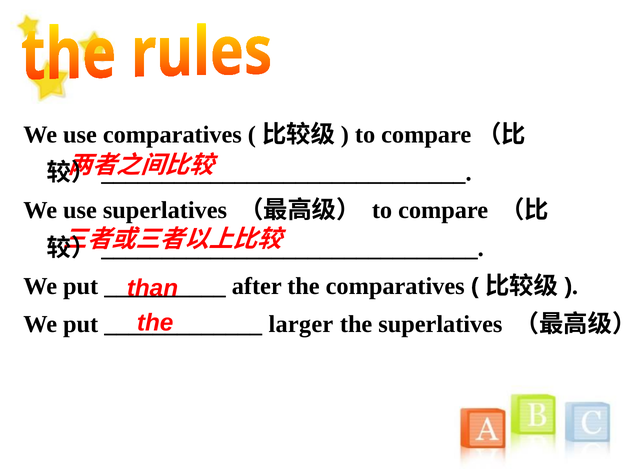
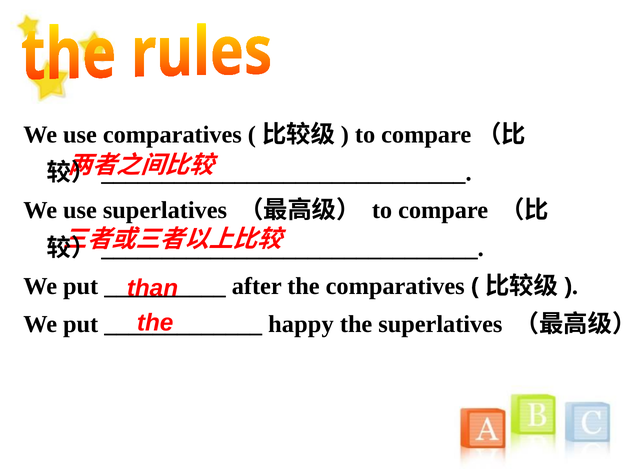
larger: larger -> happy (301, 325)
